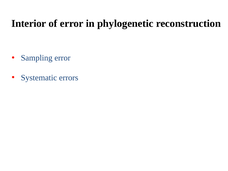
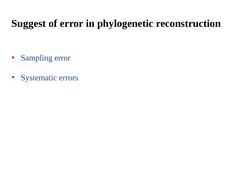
Interior: Interior -> Suggest (29, 23)
